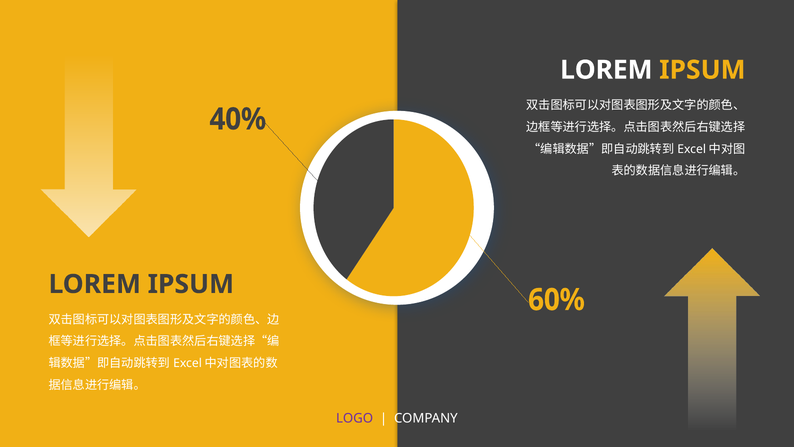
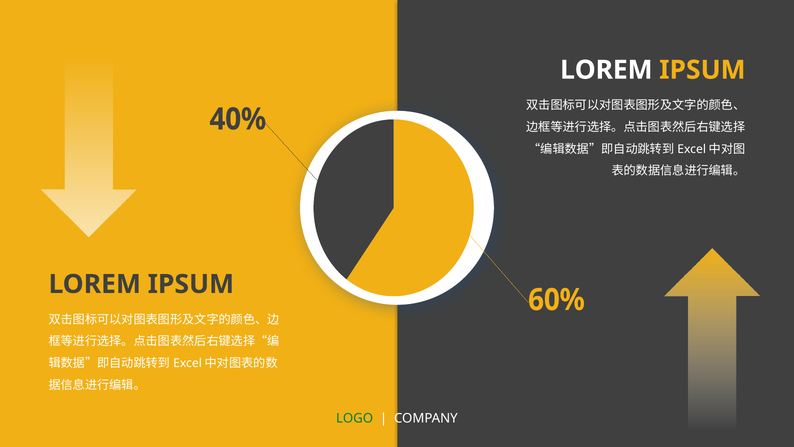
LOGO colour: purple -> green (355, 418)
